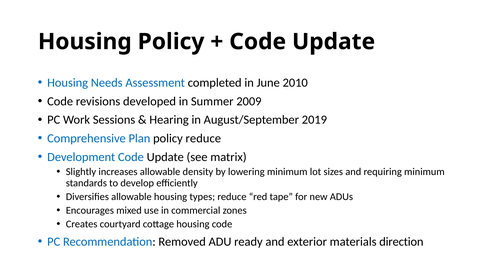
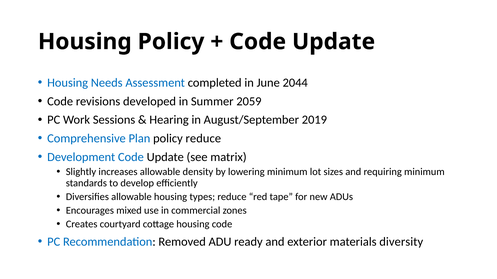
2010: 2010 -> 2044 (295, 83)
2009: 2009 -> 2059 (249, 102)
direction: direction -> diversity (401, 242)
